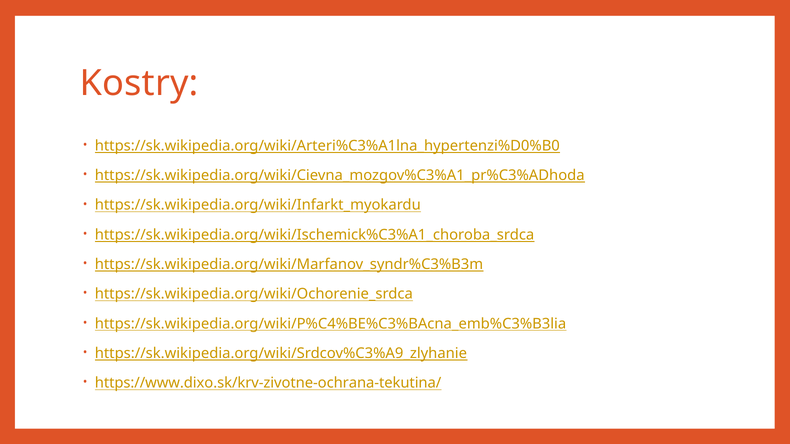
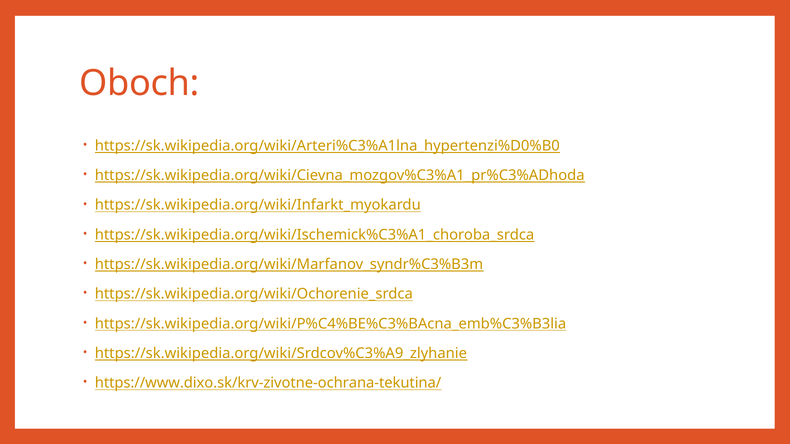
Kostry: Kostry -> Oboch (139, 83)
